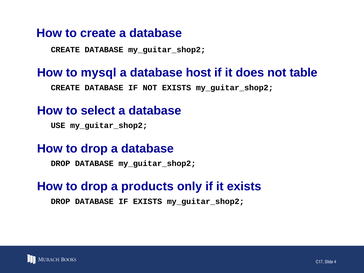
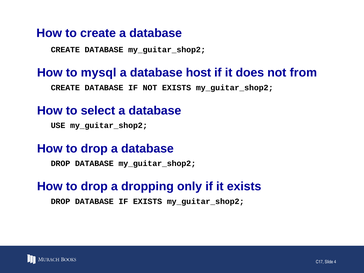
table: table -> from (303, 73)
products: products -> dropping (147, 186)
